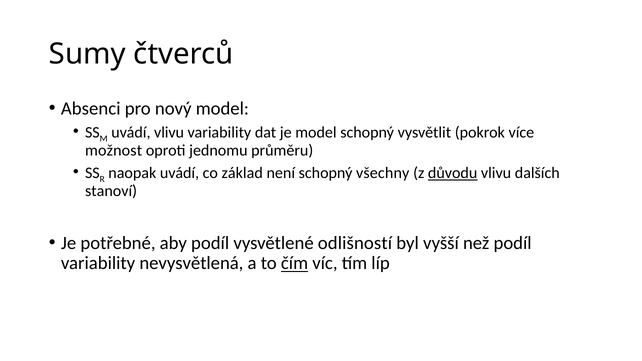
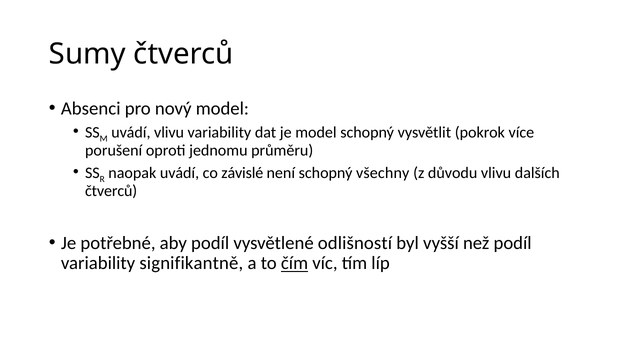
možnost: možnost -> porušení (114, 150)
základ: základ -> závislé (242, 173)
důvodu underline: present -> none (453, 173)
stanoví: stanoví -> čtverců (111, 191)
nevysvětlená: nevysvětlená -> signifikantně (191, 263)
